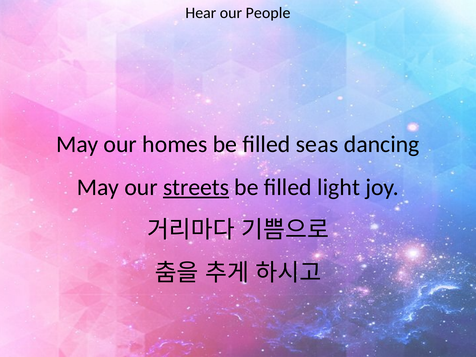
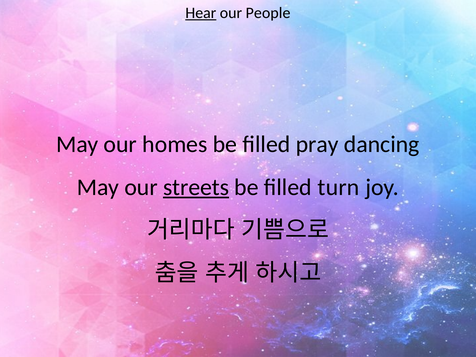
Hear underline: none -> present (201, 13)
seas: seas -> pray (317, 144)
light: light -> turn (338, 187)
